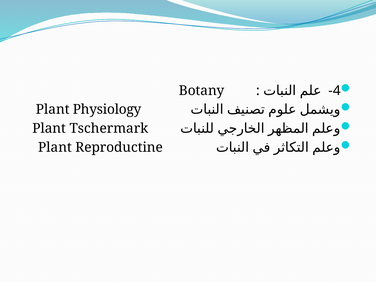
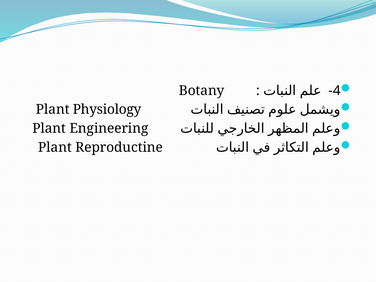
Tschermark: Tschermark -> Engineering (109, 129)
